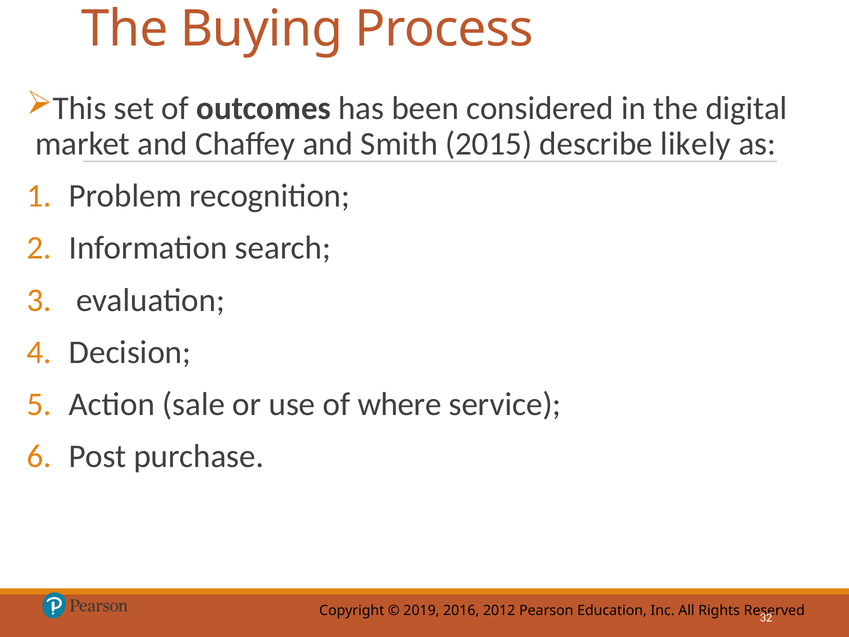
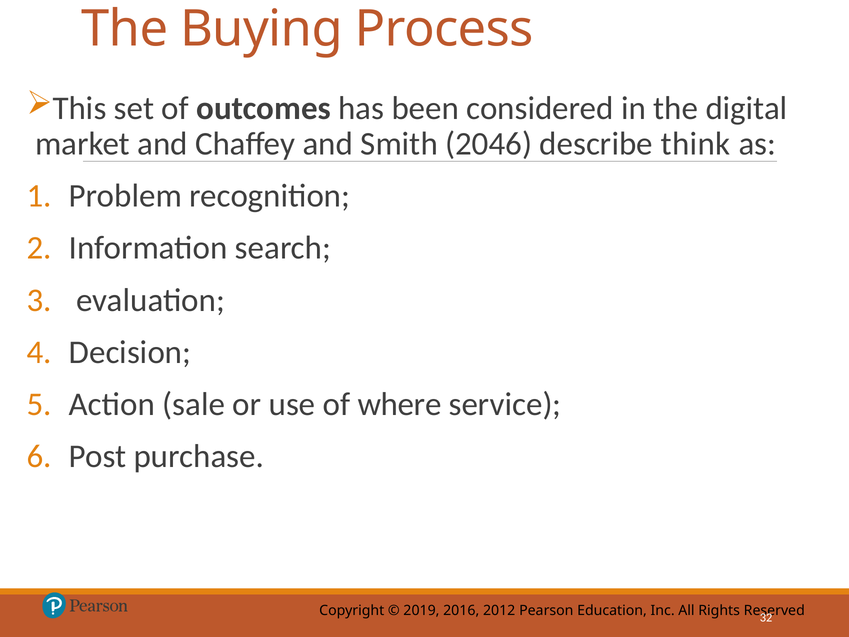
2015: 2015 -> 2046 (489, 144)
likely: likely -> think (696, 144)
